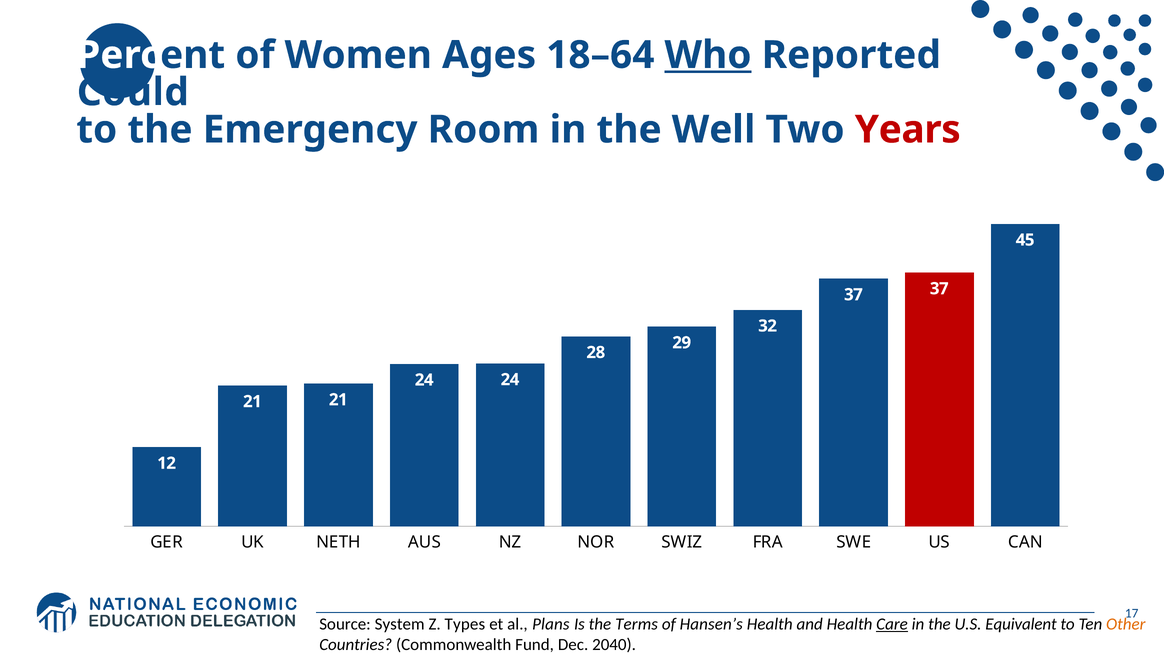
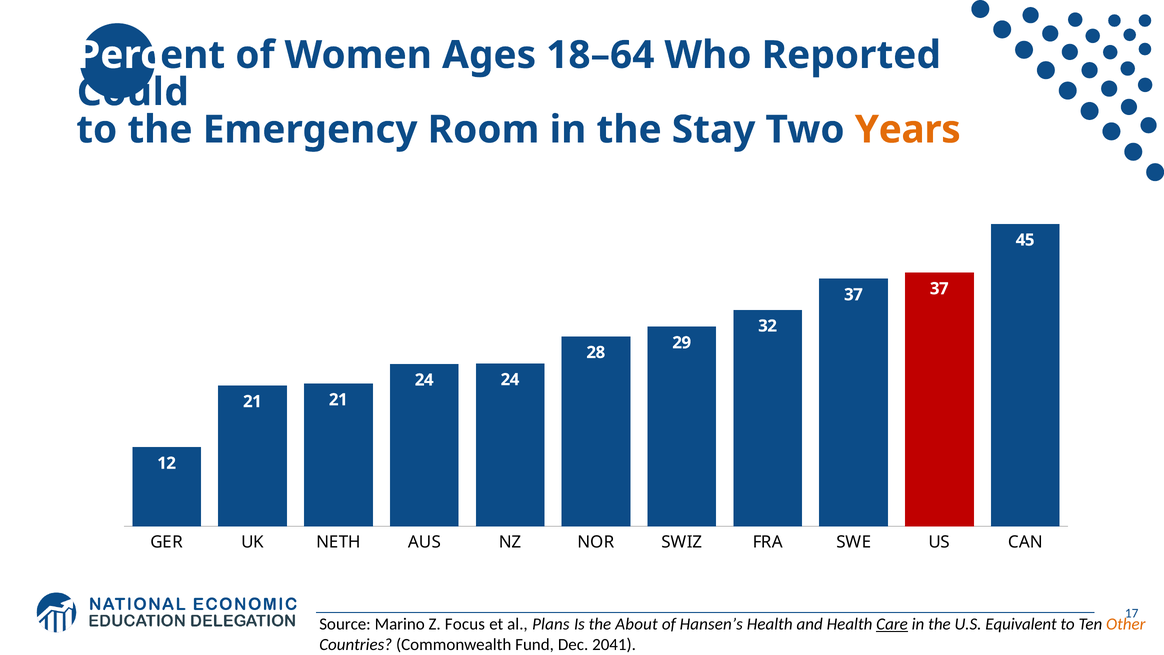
Who underline: present -> none (708, 55)
Well: Well -> Stay (714, 130)
Years colour: red -> orange (908, 130)
System: System -> Marino (400, 624)
Types: Types -> Focus (465, 624)
Terms: Terms -> About (637, 624)
2040: 2040 -> 2041 (614, 644)
